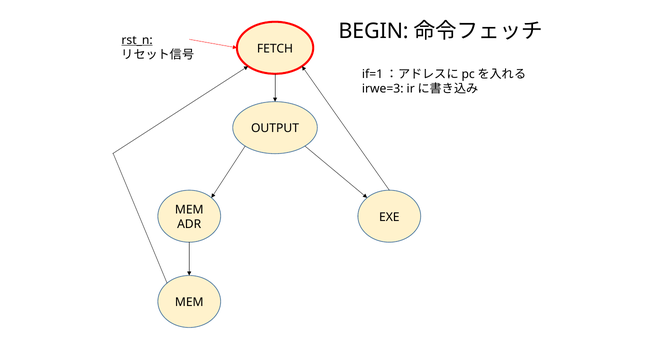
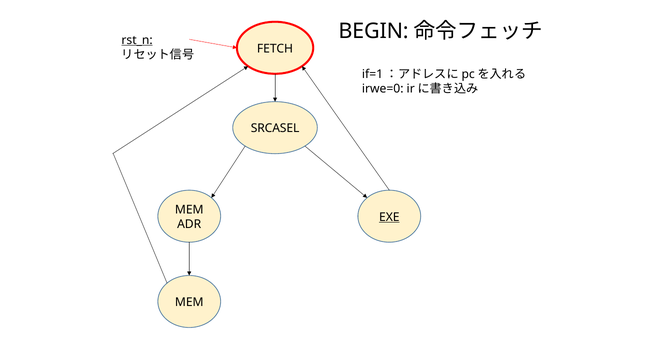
irwe=3: irwe=3 -> irwe=0 (383, 89)
OUTPUT: OUTPUT -> SRCASEL (275, 129)
EXE underline: none -> present (389, 217)
